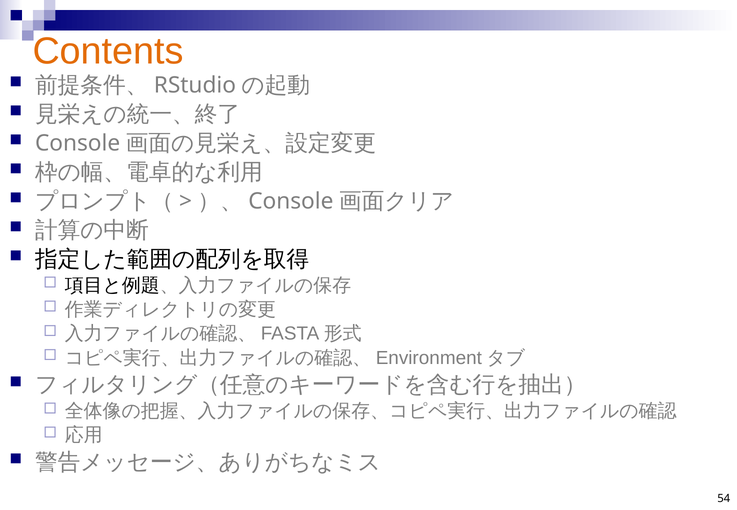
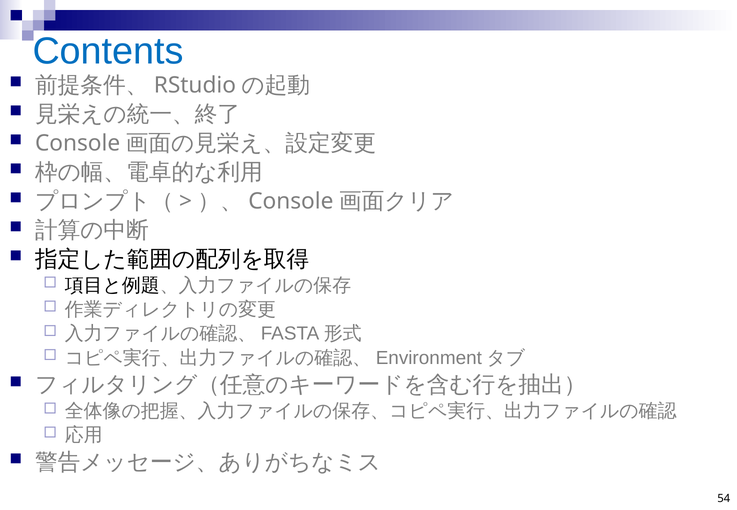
Contents colour: orange -> blue (108, 51)
